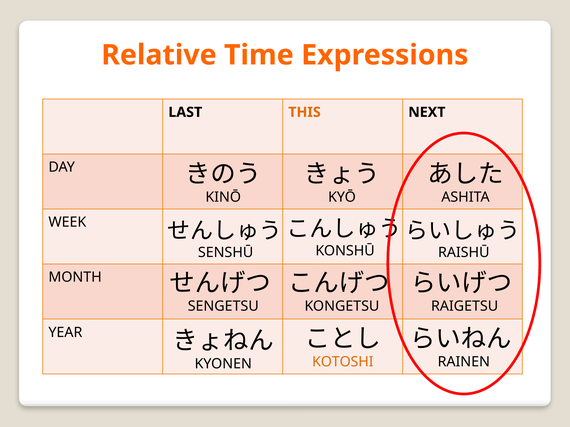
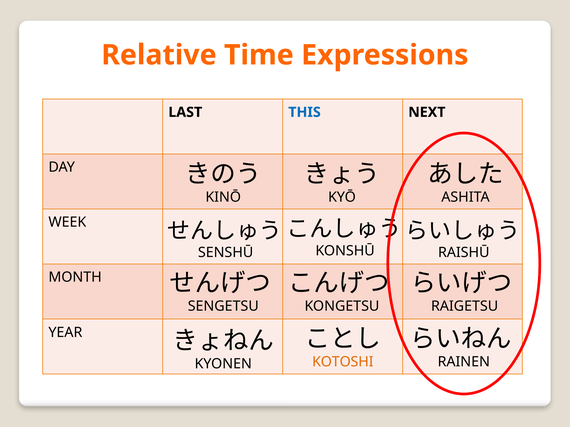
THIS colour: orange -> blue (305, 112)
